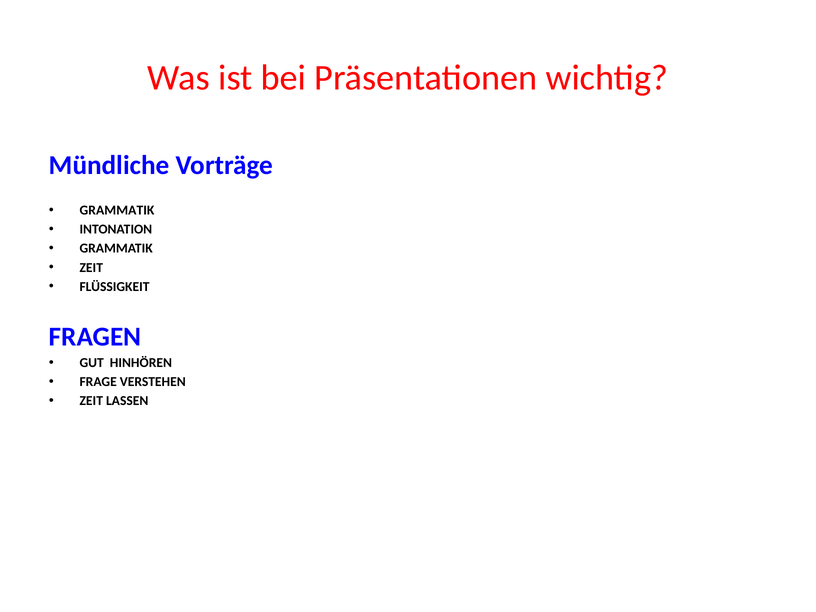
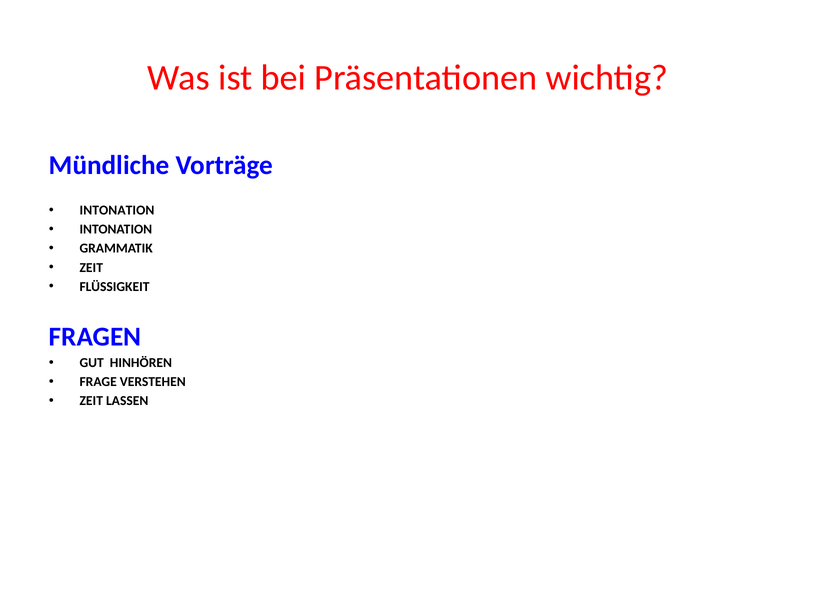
GRAMMATIK: GRAMMATIK -> INTONATION (117, 210)
